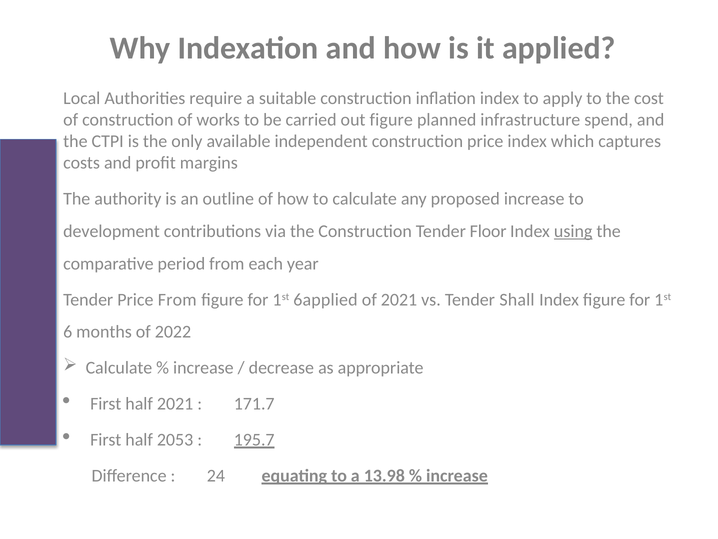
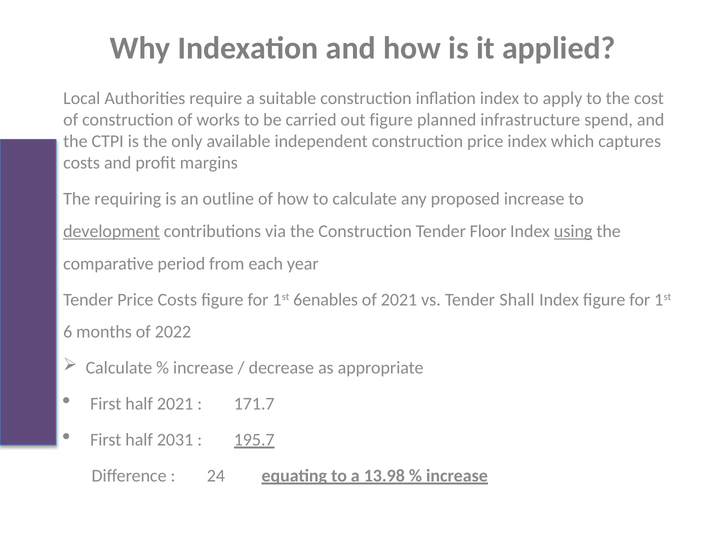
authority: authority -> requiring (128, 199)
development underline: none -> present (112, 231)
Price From: From -> Costs (177, 299)
6applied: 6applied -> 6enables (326, 299)
2053: 2053 -> 2031 (175, 439)
